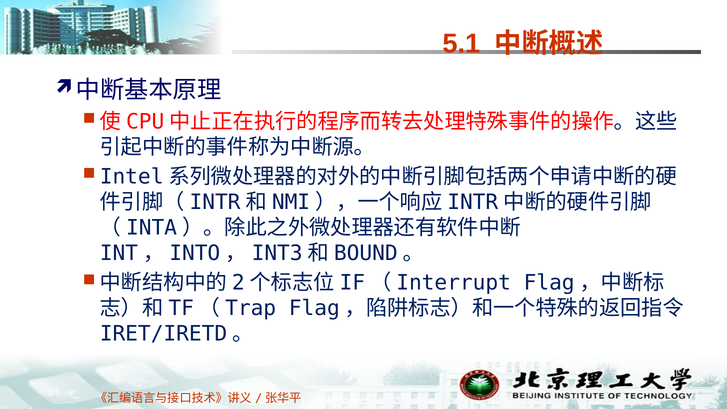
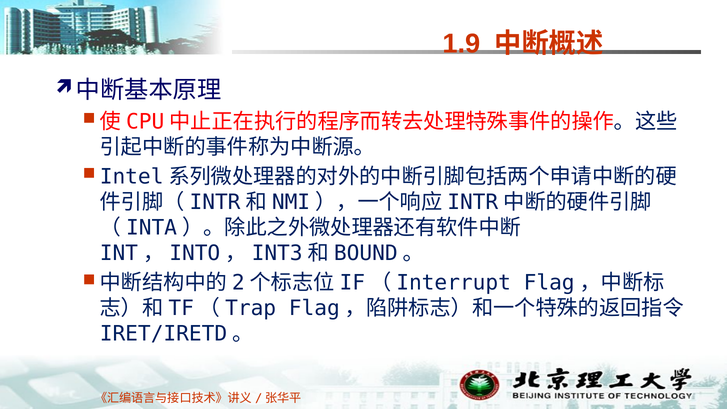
5.1: 5.1 -> 1.9 (461, 44)
